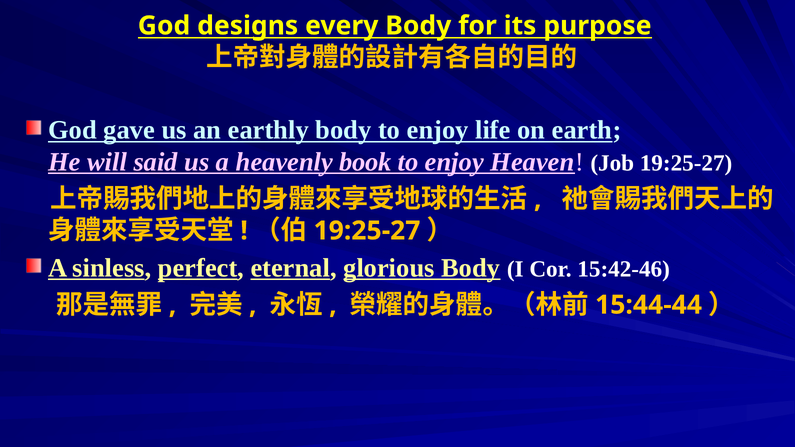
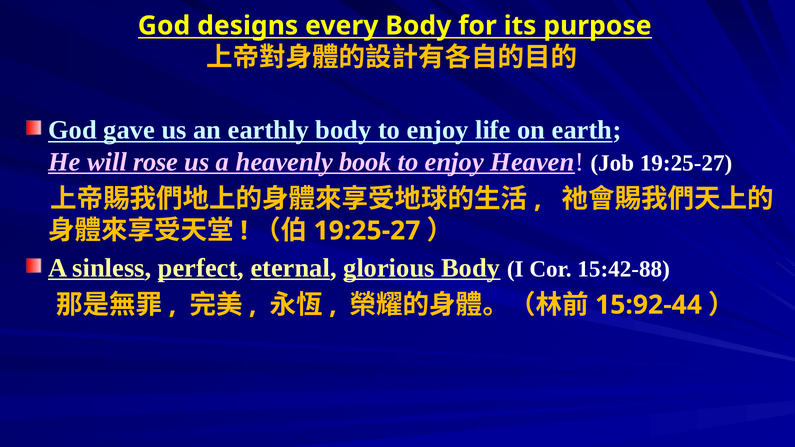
said: said -> rose (156, 162)
15:42-46: 15:42-46 -> 15:42-88 (624, 269)
15:44-44: 15:44-44 -> 15:92-44 (649, 305)
